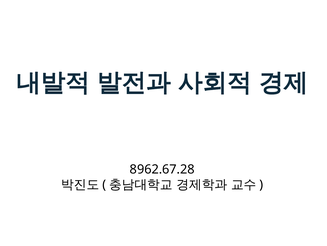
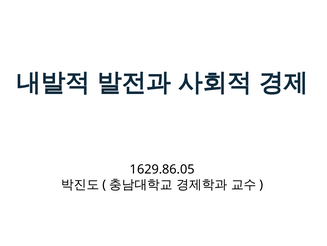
8962.67.28: 8962.67.28 -> 1629.86.05 (162, 169)
